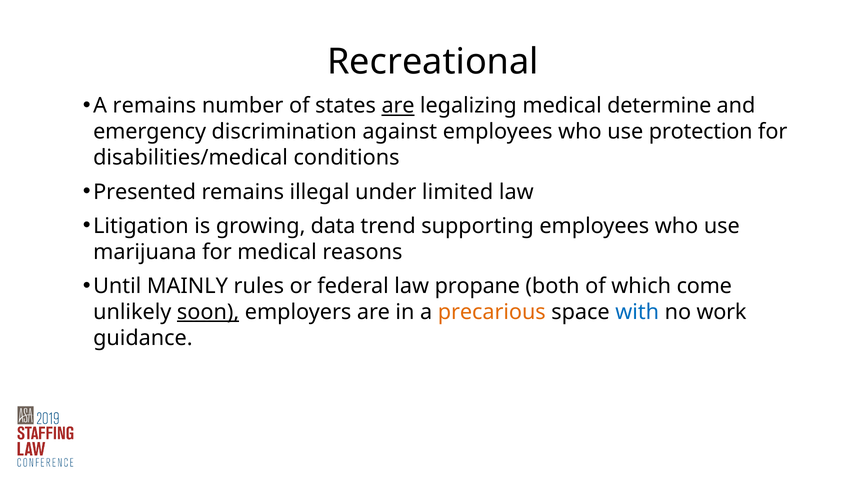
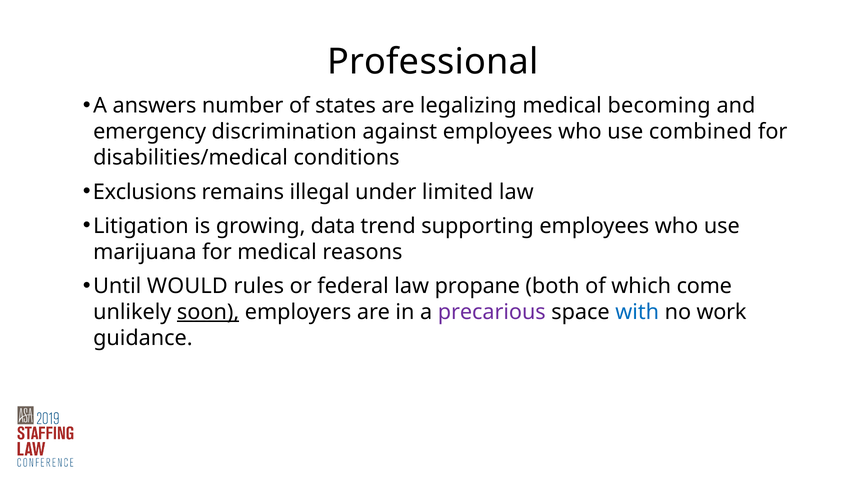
Recreational: Recreational -> Professional (433, 62)
A remains: remains -> answers (155, 106)
are underline: present -> none (398, 106)
determine: determine -> becoming (659, 106)
protection: protection -> combined (700, 132)
Presented: Presented -> Exclusions (145, 192)
MAINLY: MAINLY -> WOULD (187, 286)
precarious colour: orange -> purple (492, 312)
